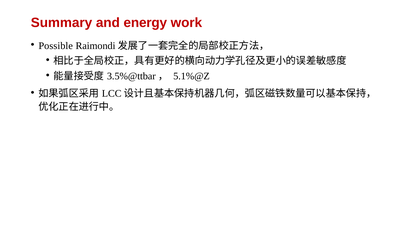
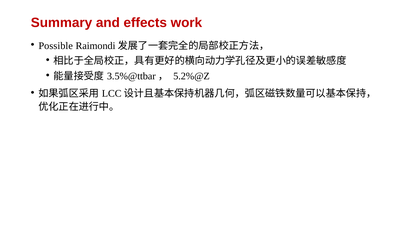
energy: energy -> effects (145, 23)
5.1%@Z: 5.1%@Z -> 5.2%@Z (191, 76)
